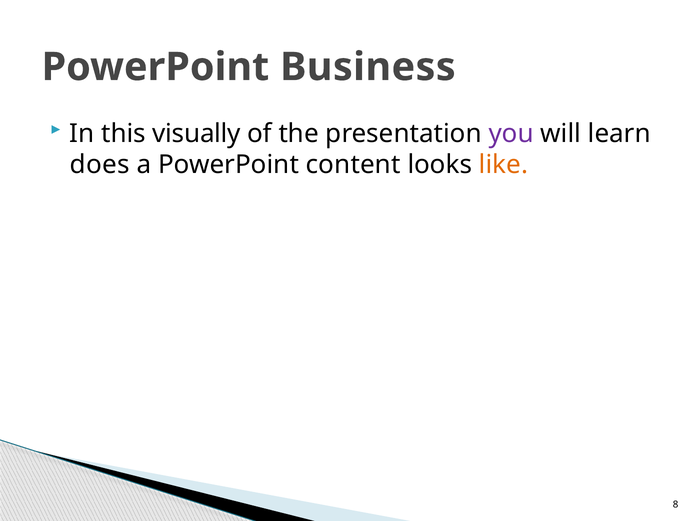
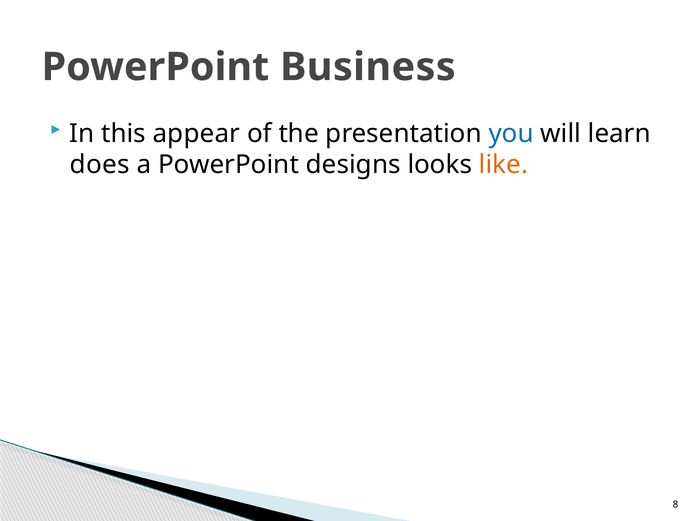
visually: visually -> appear (196, 134)
you colour: purple -> blue (511, 134)
content: content -> designs (353, 165)
